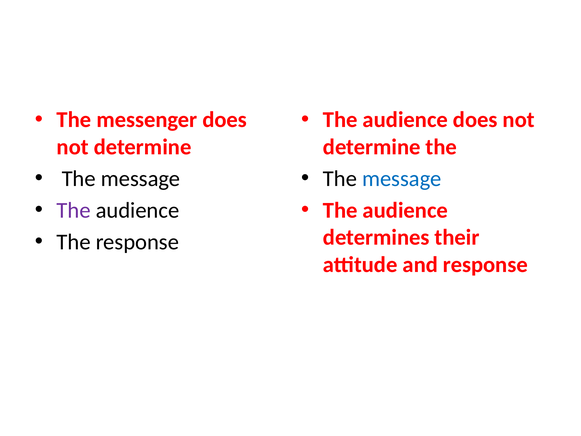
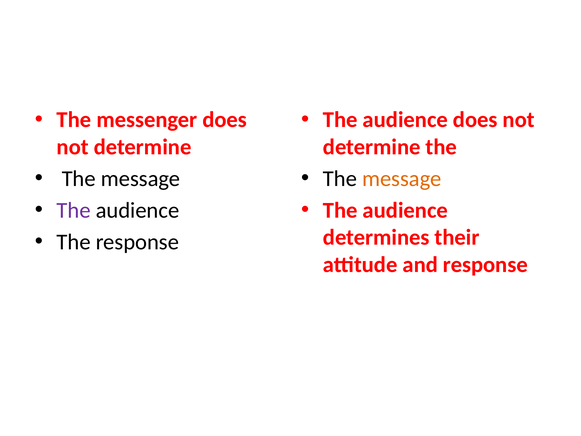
message colour: blue -> orange (402, 179)
